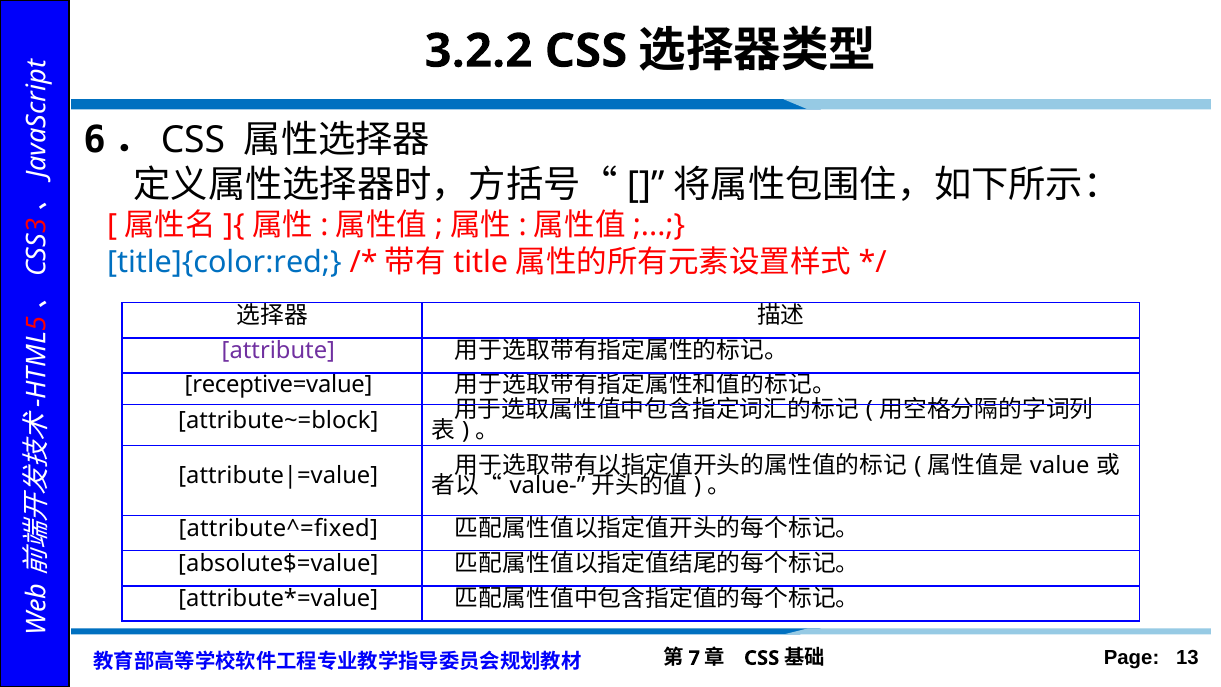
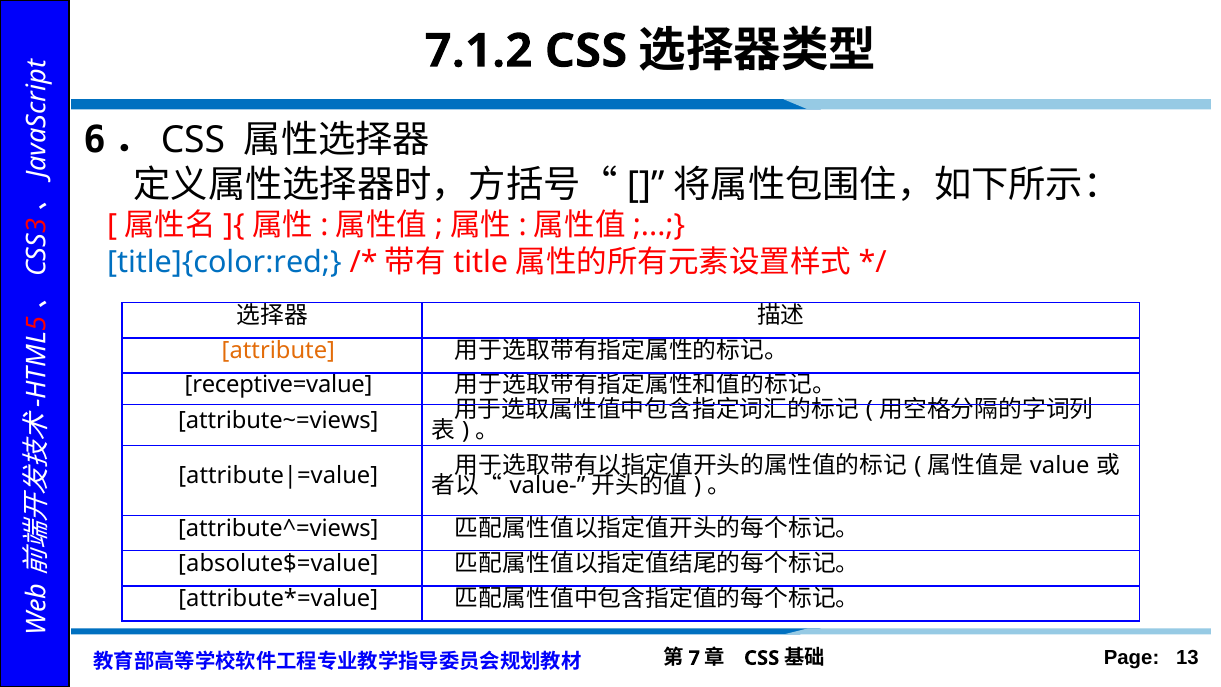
3.2.2: 3.2.2 -> 7.1.2 (478, 51)
attribute colour: purple -> orange (278, 351)
attribute~=block: attribute~=block -> attribute~=views (278, 420)
attribute^=fixed: attribute^=fixed -> attribute^=views (278, 528)
